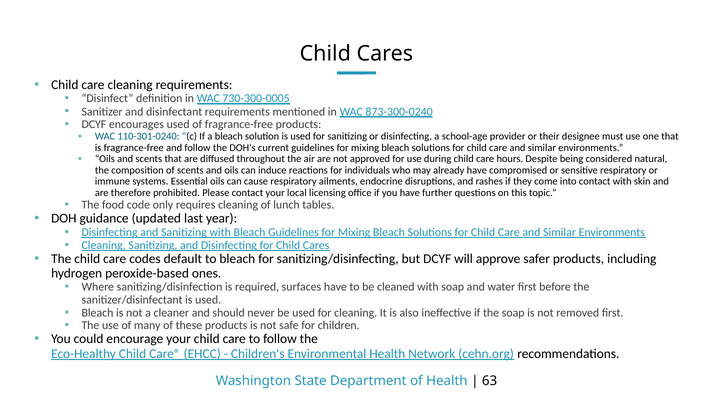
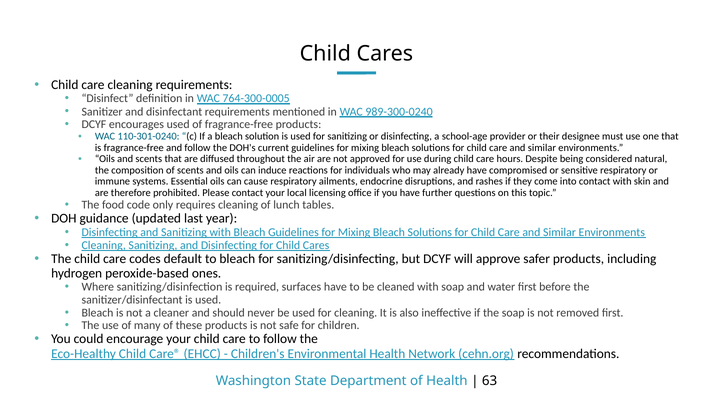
730-300-0005: 730-300-0005 -> 764-300-0005 (256, 99)
873-300-0240: 873-300-0240 -> 989-300-0240 (399, 112)
